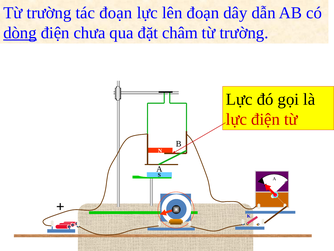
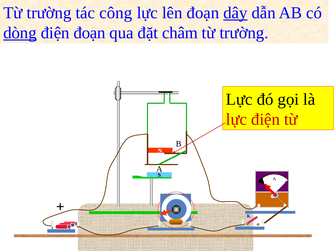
tác đoạn: đoạn -> công (116, 13)
dây underline: none -> present (235, 13)
điện chưa: chưa -> đoạn (90, 33)
